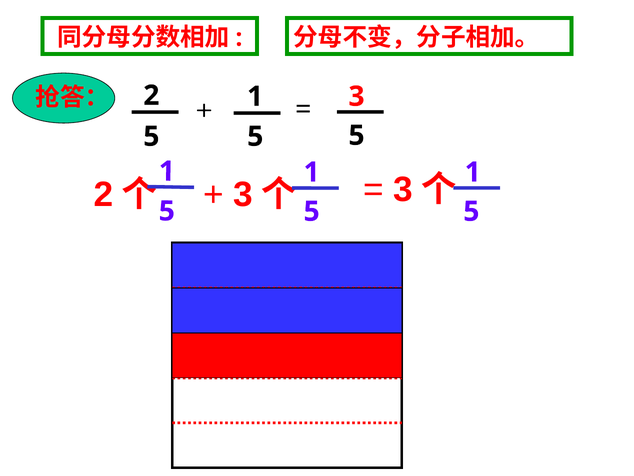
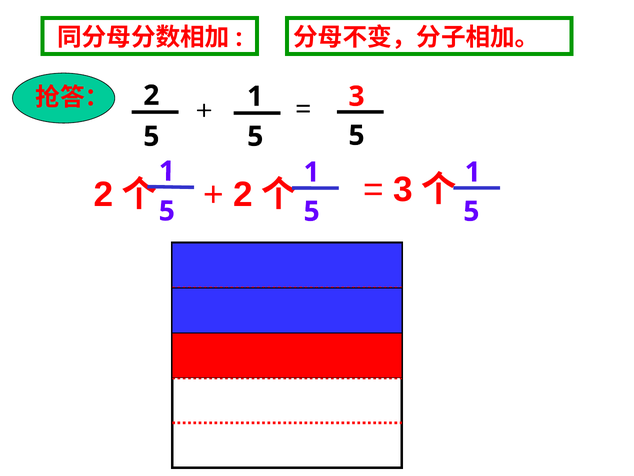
3: 3 -> 2 (243, 195)
